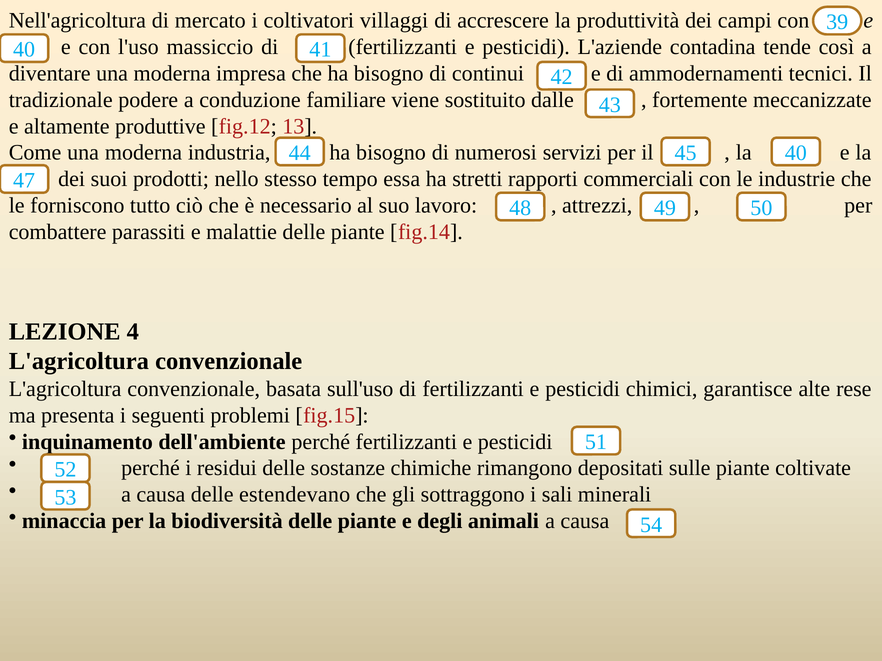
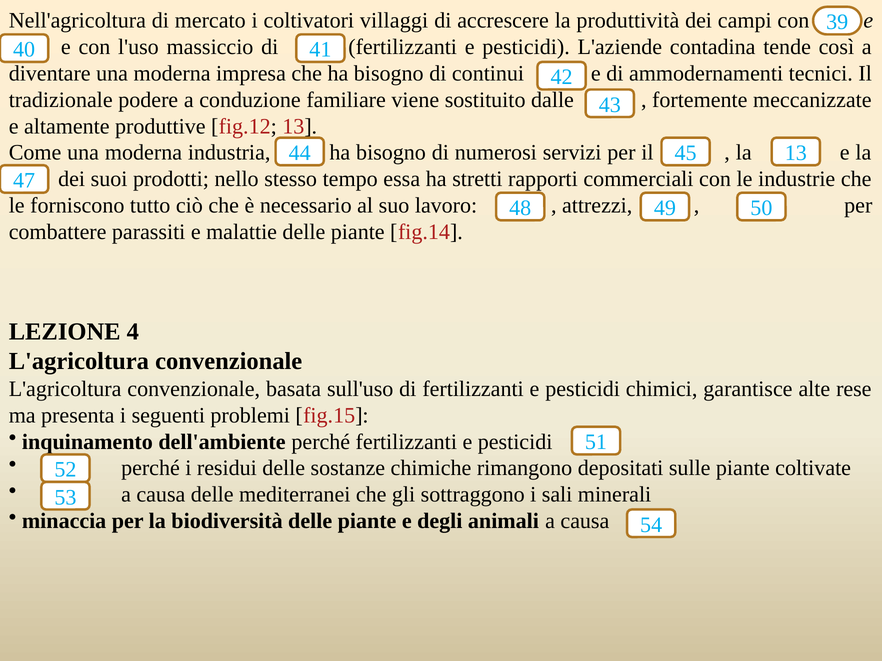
45 40: 40 -> 13 (796, 153)
estendevano: estendevano -> mediterranei (295, 495)
